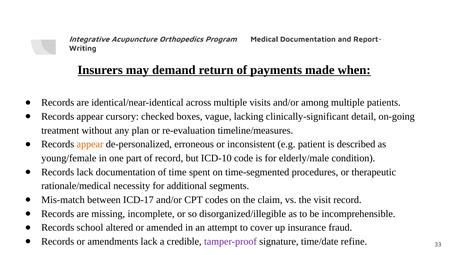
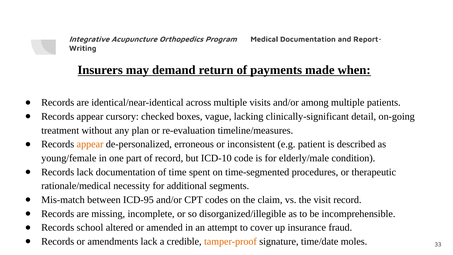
ICD-17: ICD-17 -> ICD-95 (138, 200)
tamper-proof colour: purple -> orange (230, 241)
refine: refine -> moles (354, 241)
